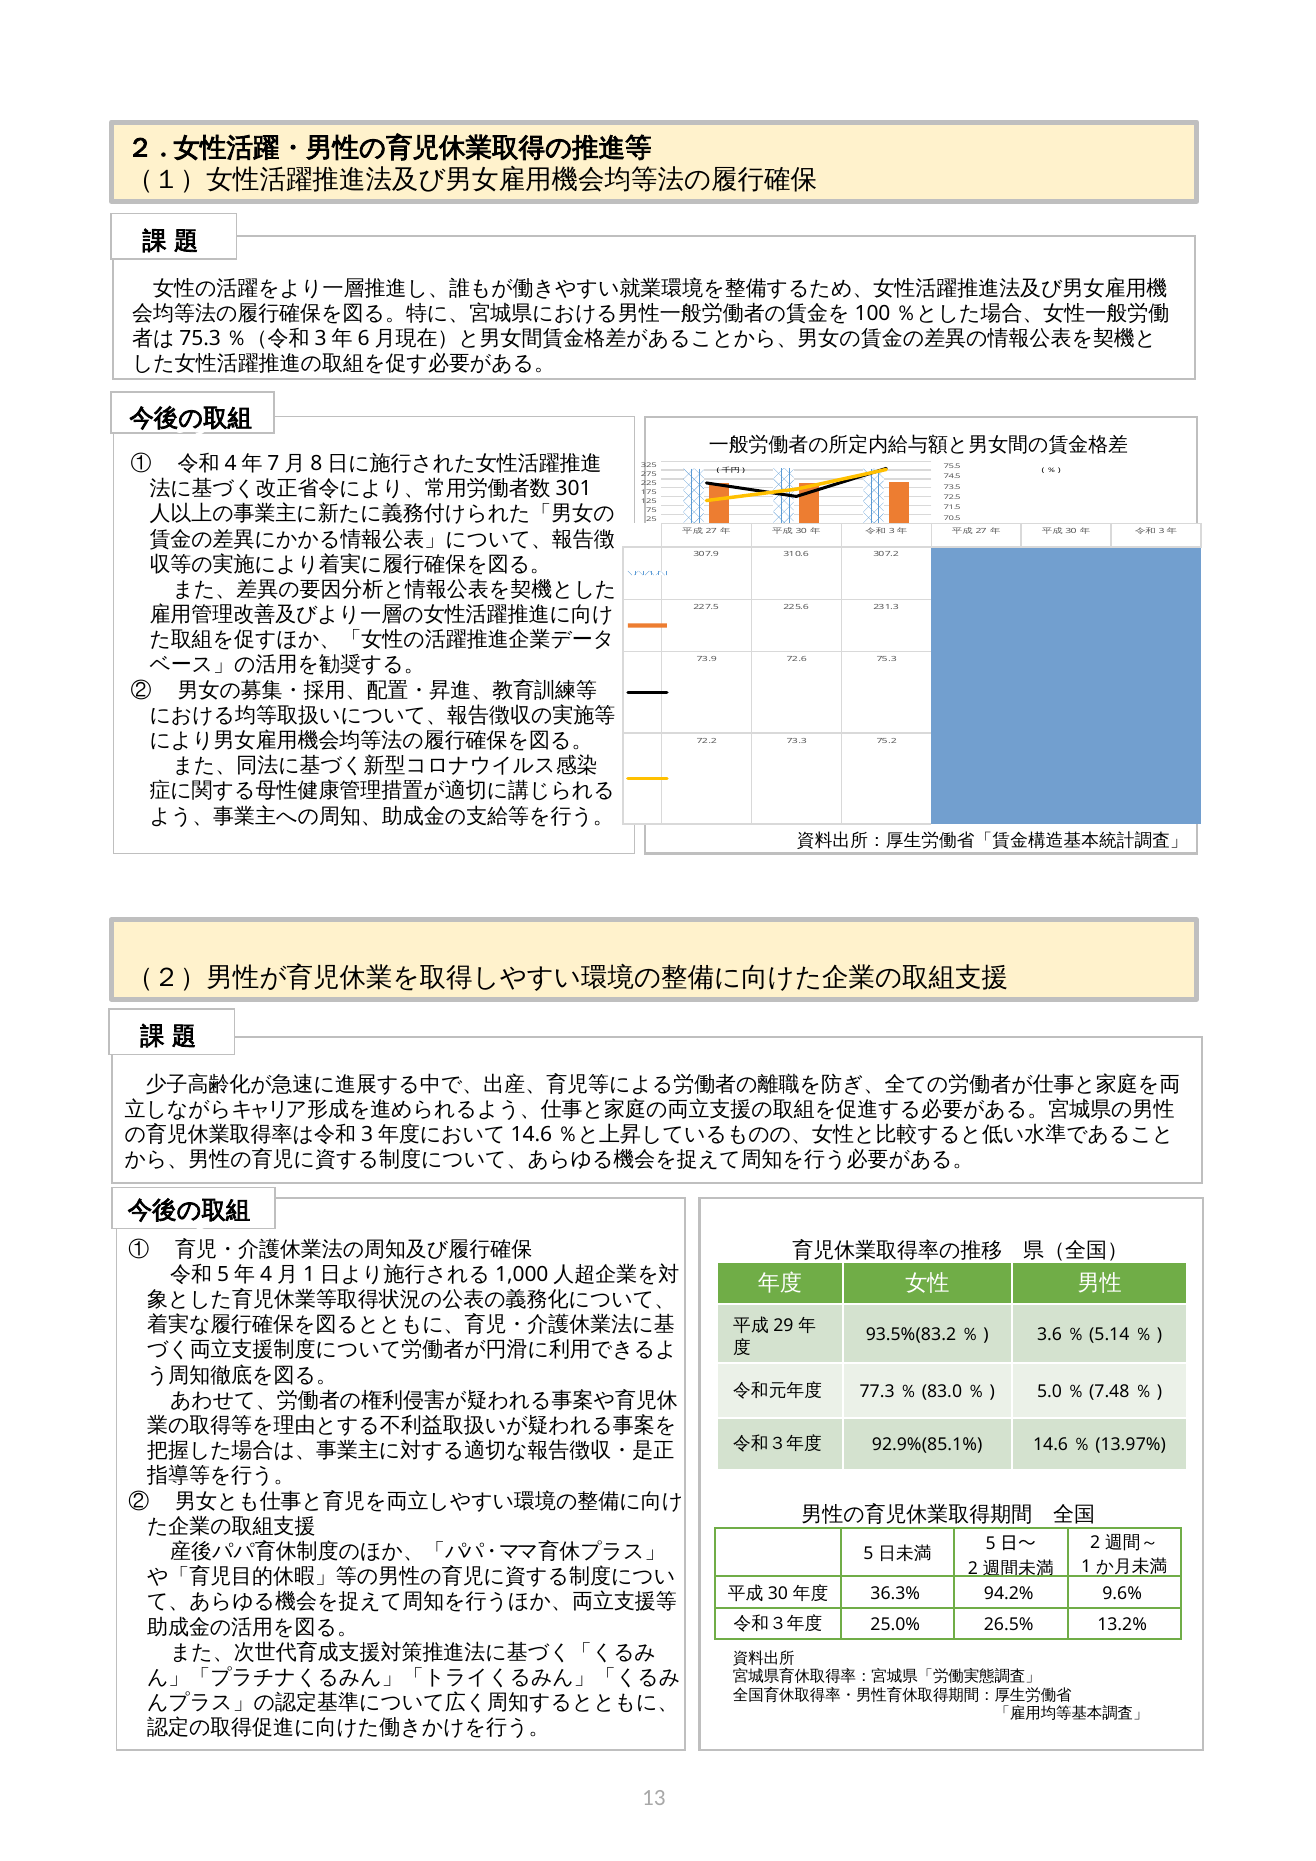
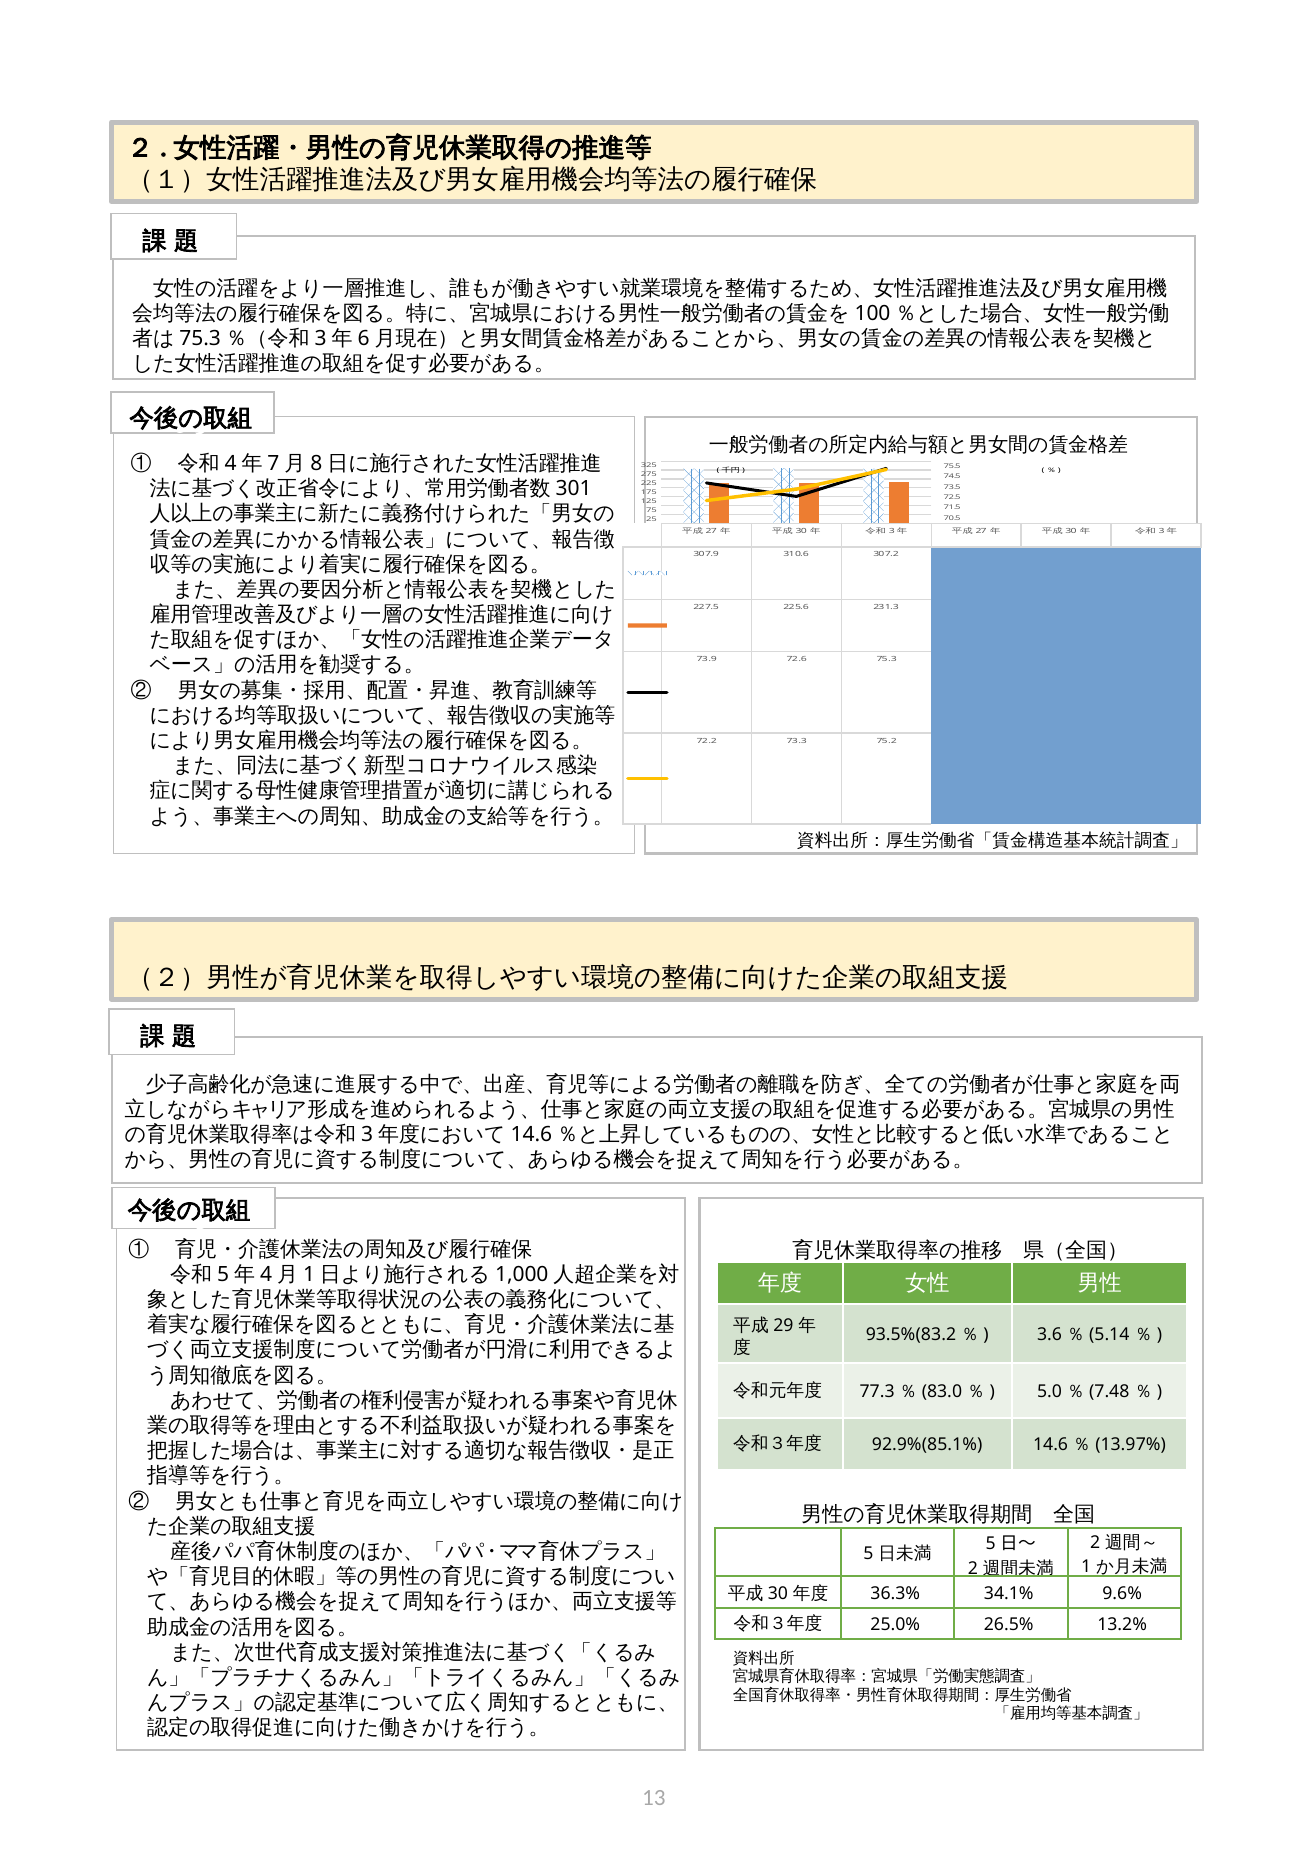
94.2%: 94.2% -> 34.1% (1009, 1594)
